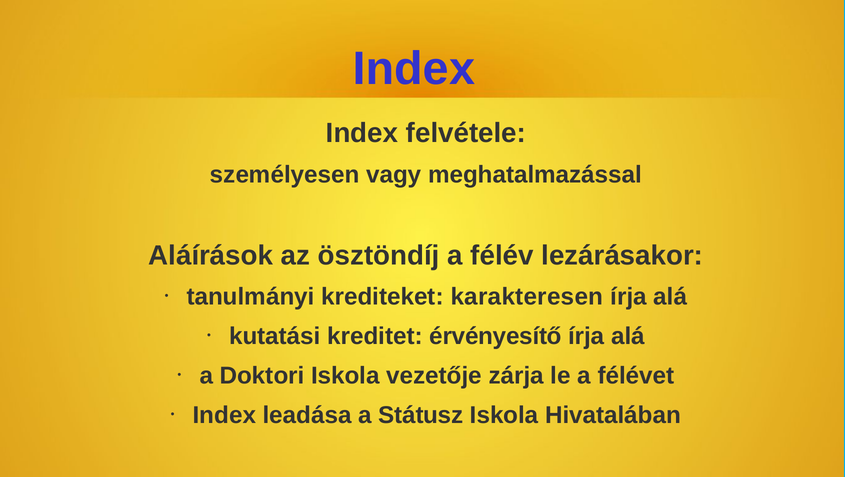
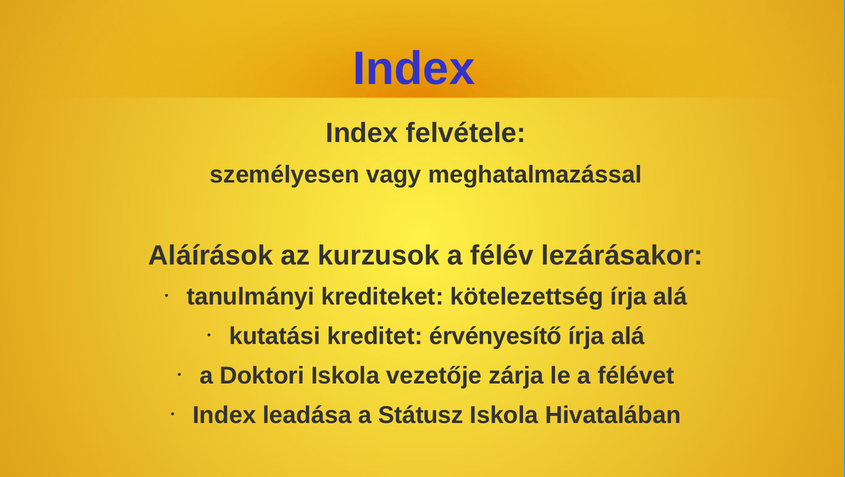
ösztöndíj: ösztöndíj -> kurzusok (379, 255)
karakteresen: karakteresen -> kötelezettség (527, 296)
